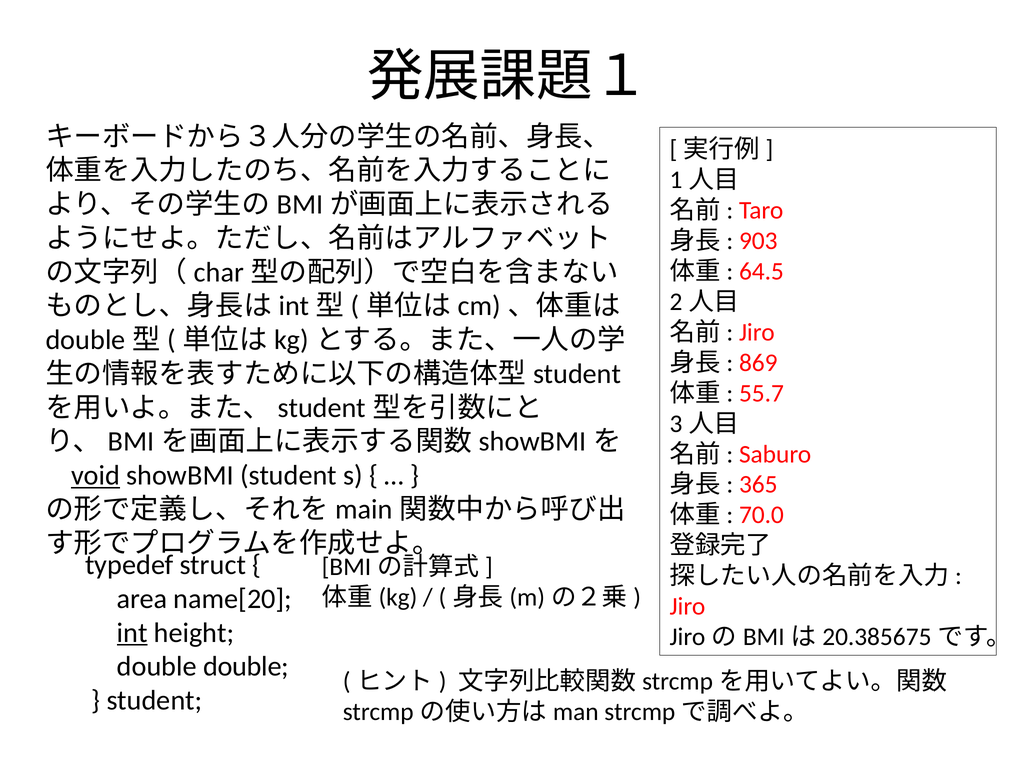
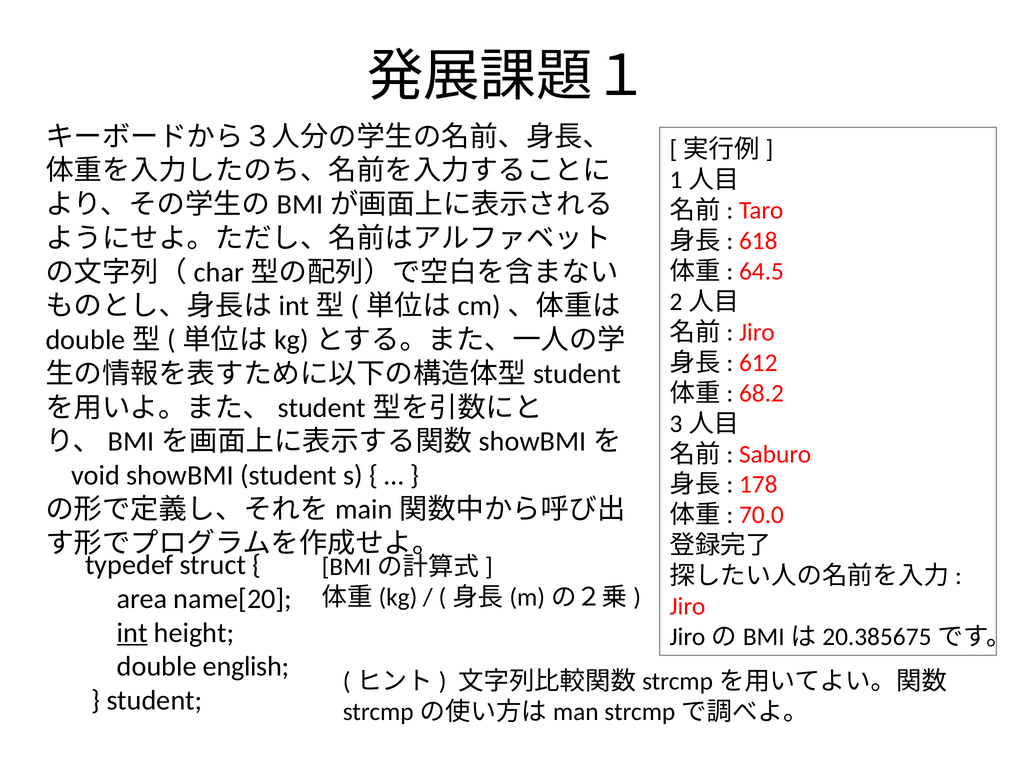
903: 903 -> 618 (758, 241)
869: 869 -> 612 (758, 363)
55.7: 55.7 -> 68.2 (761, 393)
void underline: present -> none (96, 476)
365: 365 -> 178 (758, 485)
double double: double -> english (246, 667)
